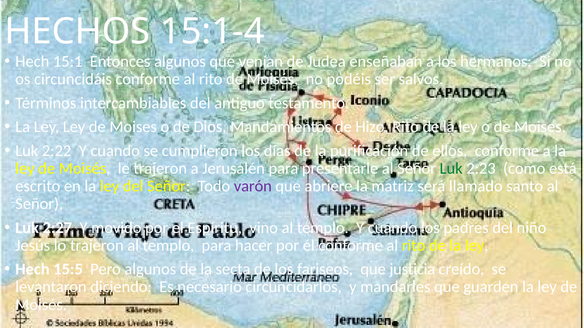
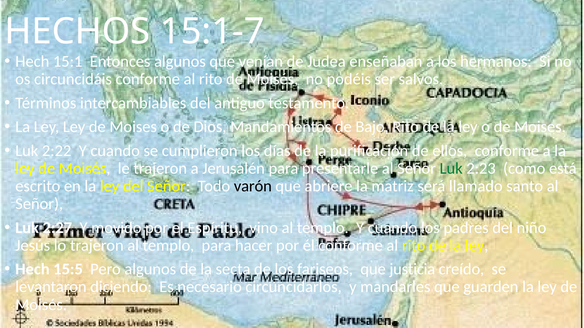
15:1-4: 15:1-4 -> 15:1-7 (212, 32)
Hizo: Hizo -> Bajo (372, 127)
varón colour: purple -> black (253, 186)
